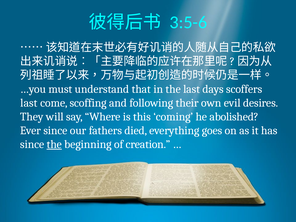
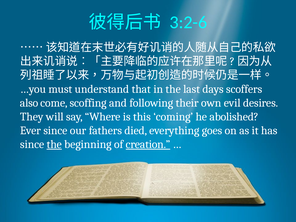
3:5-6: 3:5-6 -> 3:2-6 (188, 22)
last: last -> also (29, 103)
creation underline: none -> present (148, 144)
